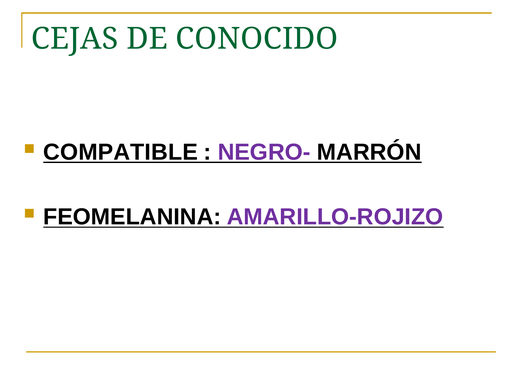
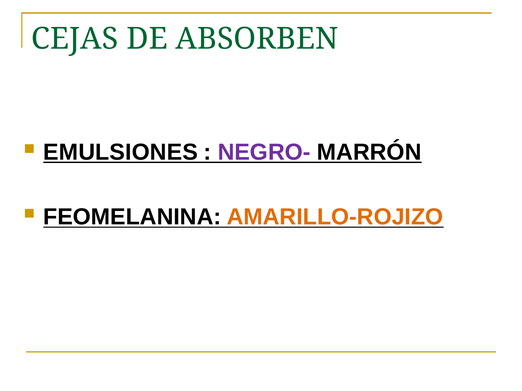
CONOCIDO: CONOCIDO -> ABSORBEN (257, 39)
COMPATIBLE: COMPATIBLE -> EMULSIONES (121, 152)
AMARILLO-ROJIZO colour: purple -> orange (335, 217)
